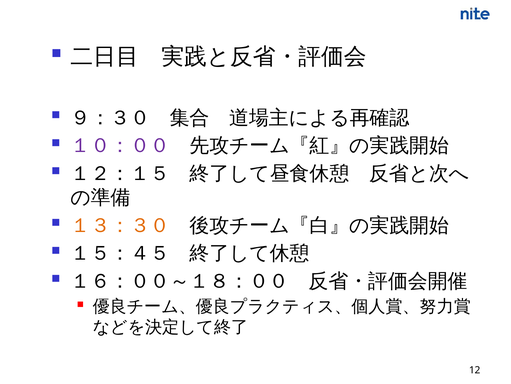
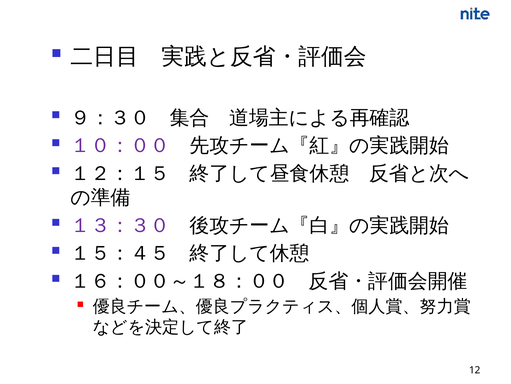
１３：３０ colour: orange -> purple (120, 225)
